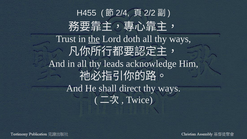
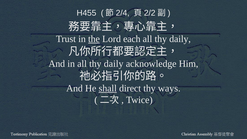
doth: doth -> each (132, 39)
ways: ways -> daily (180, 39)
in all thy leads: leads -> daily (114, 64)
shall underline: none -> present (108, 88)
